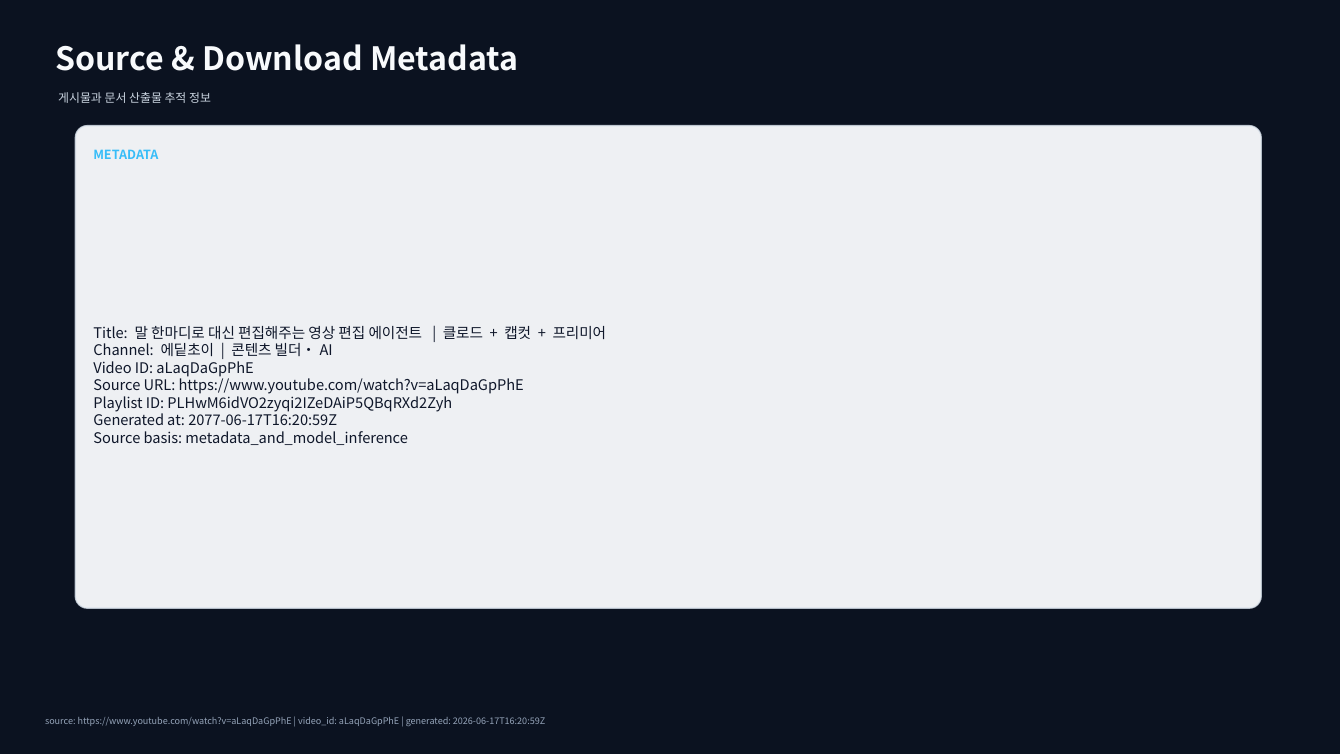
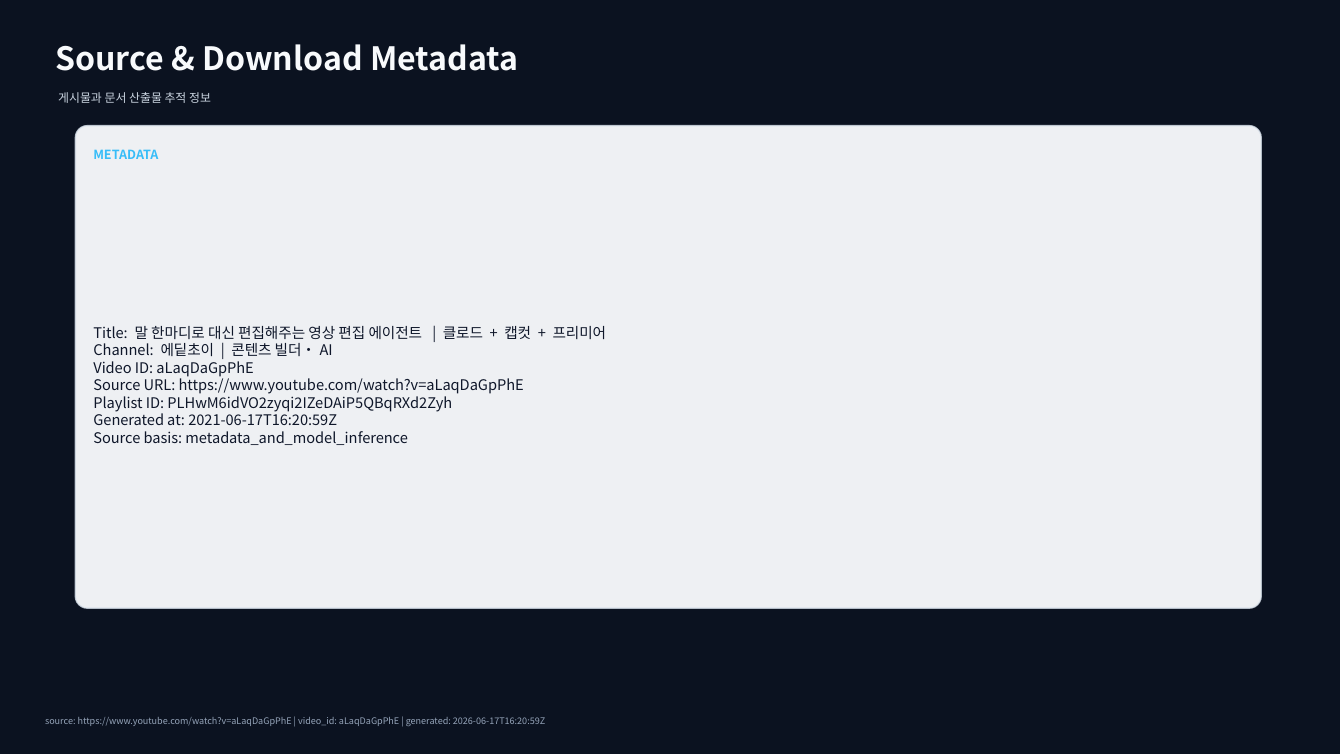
2077-06-17T16:20:59Z: 2077-06-17T16:20:59Z -> 2021-06-17T16:20:59Z (263, 421)
